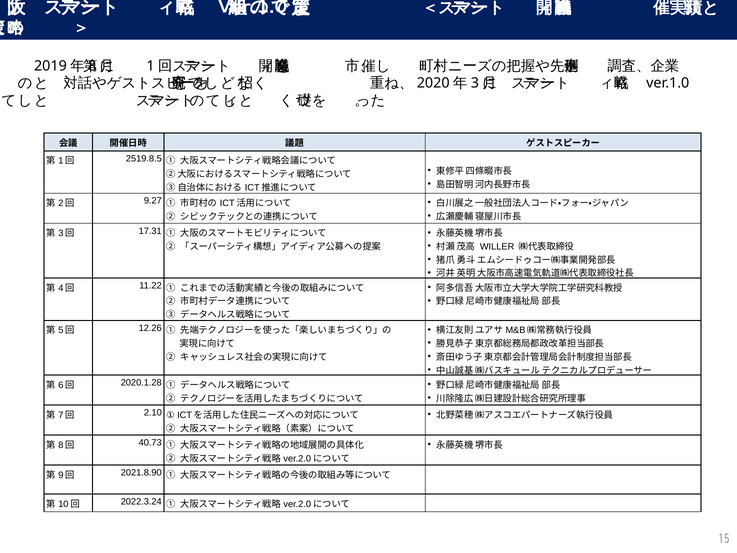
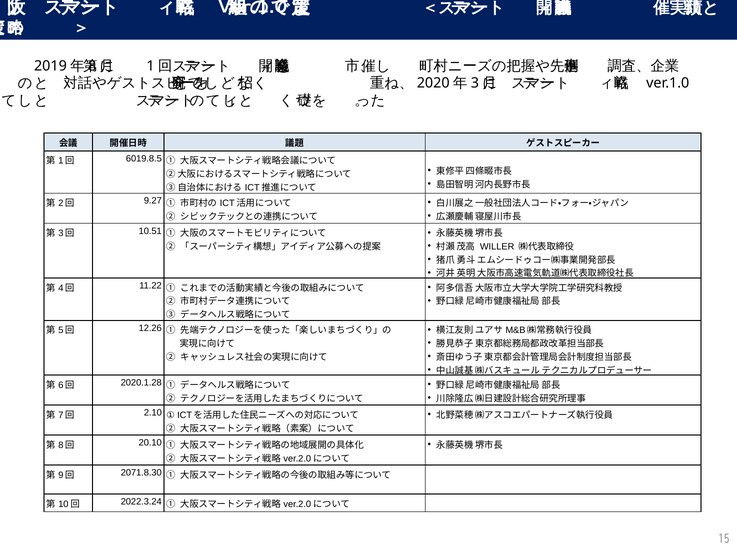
2519.8.5: 2519.8.5 -> 6019.8.5 (144, 158)
17.31: 17.31 -> 10.51 (150, 231)
40.73: 40.73 -> 20.10 (150, 443)
2021.8.90: 2021.8.90 -> 2071.8.30 (141, 473)
